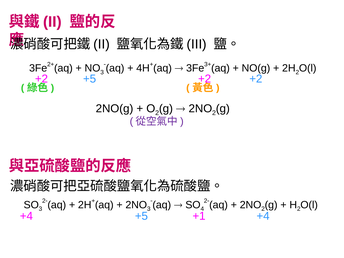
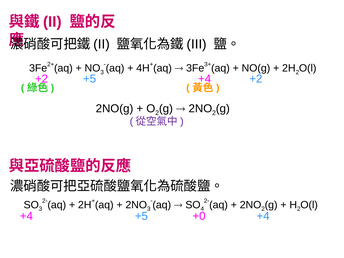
+5 +2: +2 -> +4 (205, 79)
+1: +1 -> +0 (199, 216)
